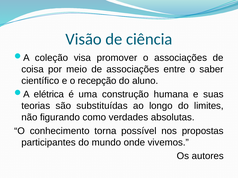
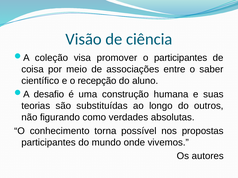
o associações: associações -> participantes (181, 58)
elétrica: elétrica -> desafio (49, 95)
limites: limites -> outros (209, 106)
